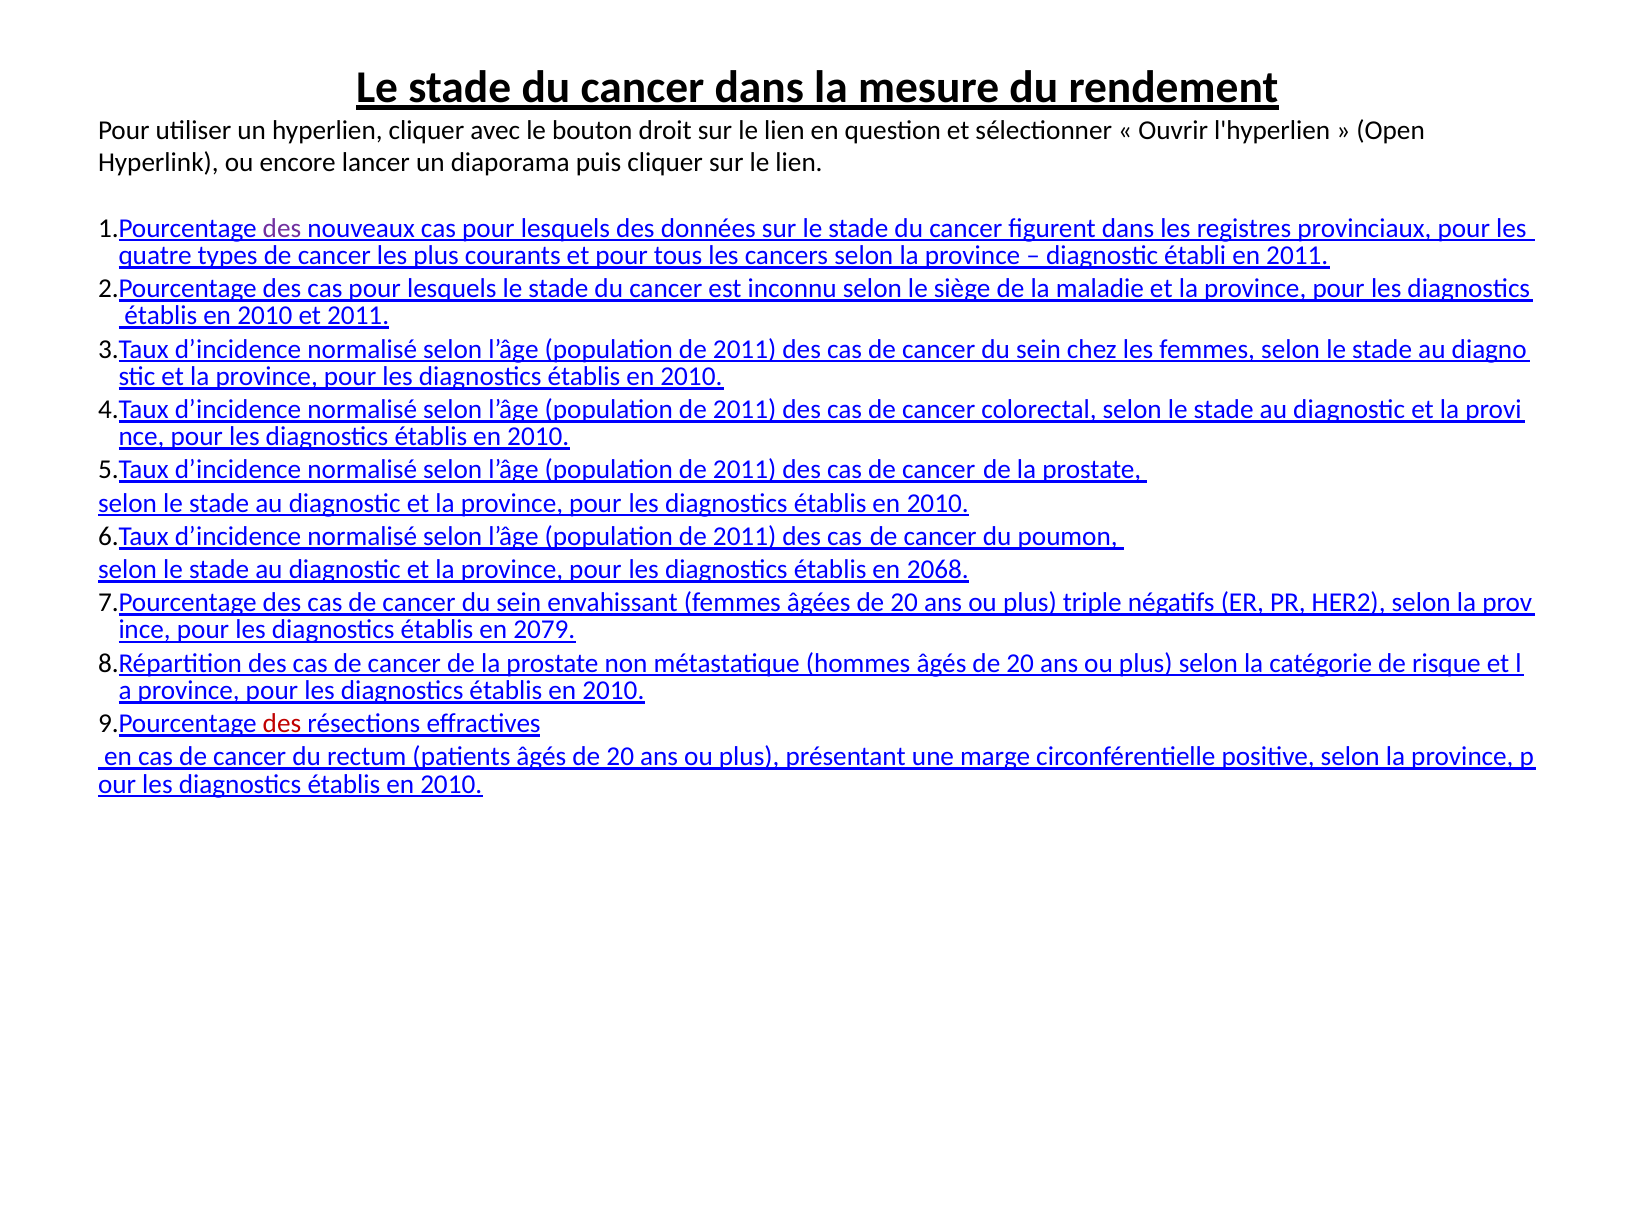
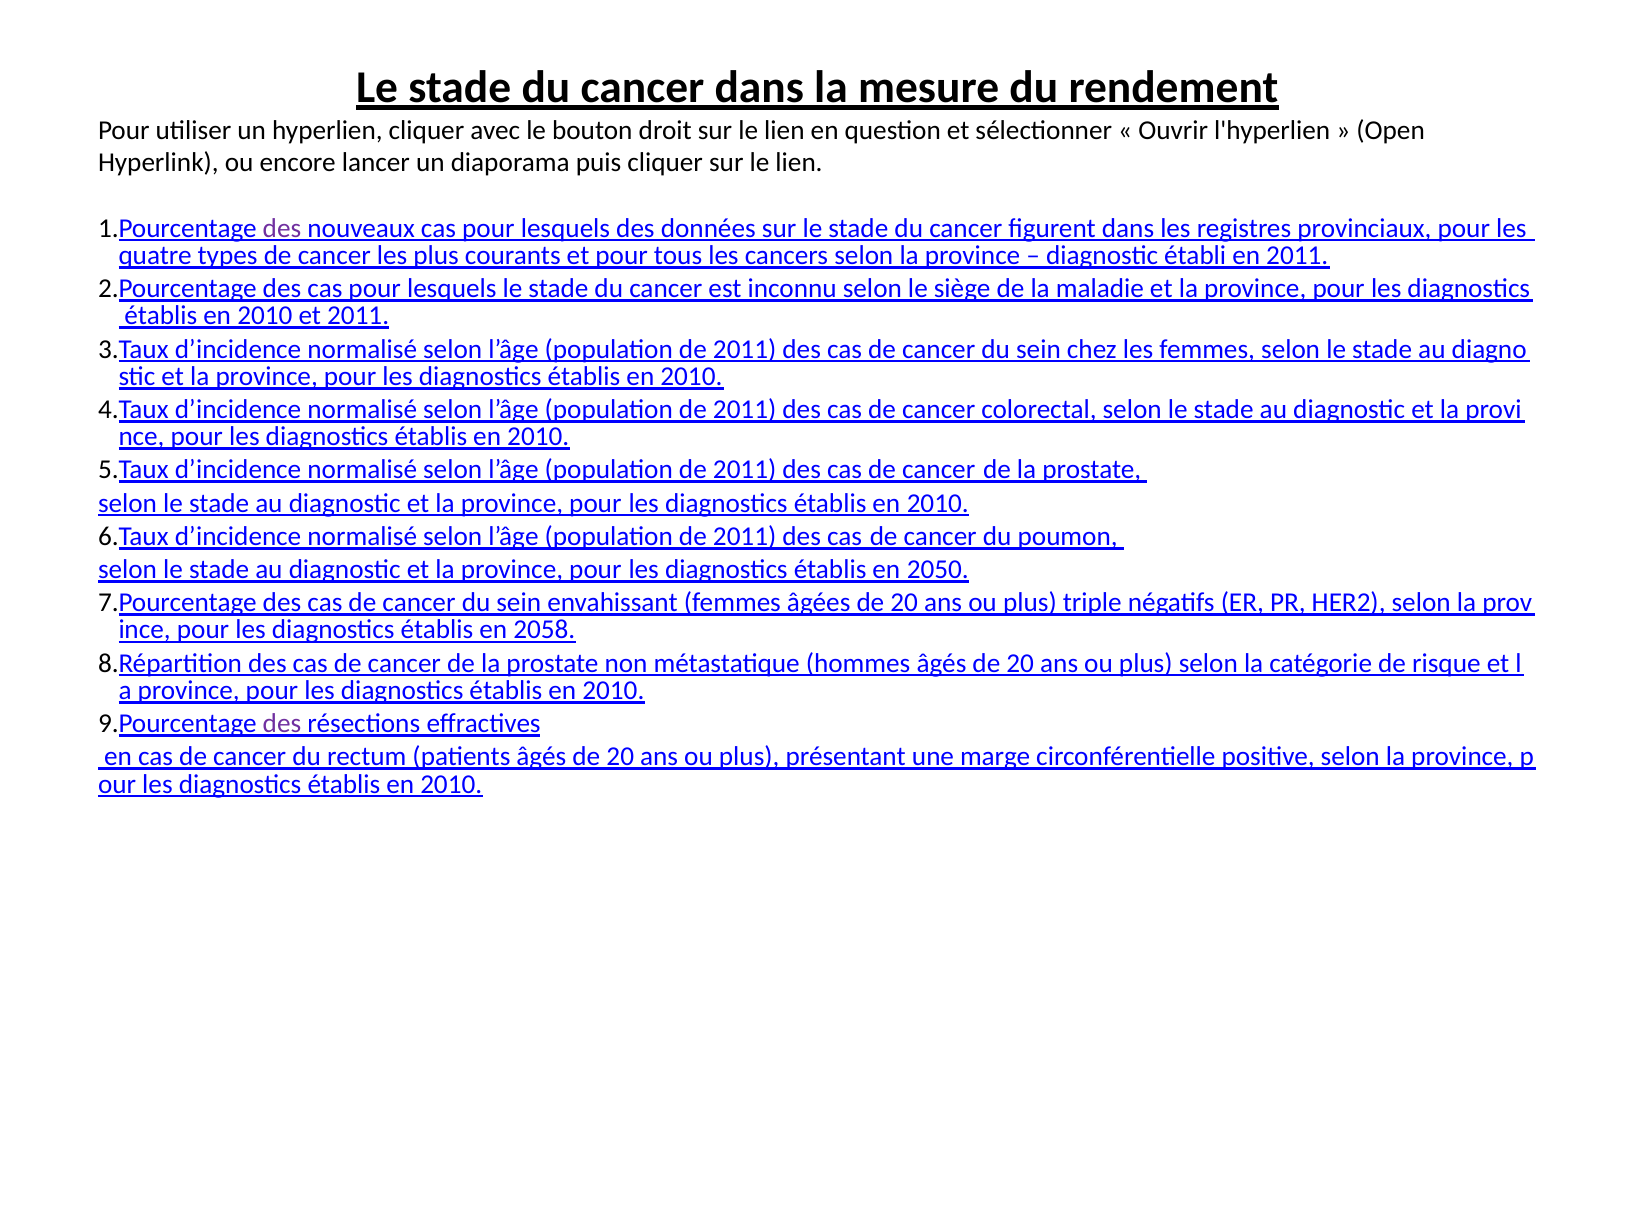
2068: 2068 -> 2050 (938, 570)
2079: 2079 -> 2058 (544, 630)
des colour: red -> purple (282, 724)
